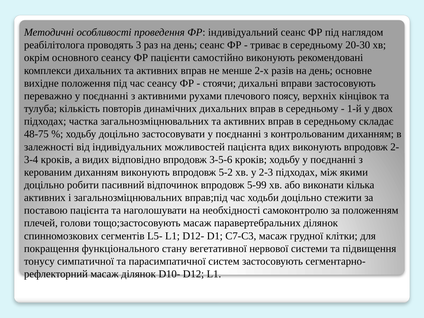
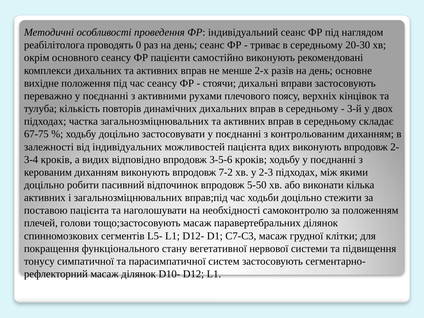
3: 3 -> 0 (139, 45)
1-й: 1-й -> 3-й (354, 109)
48-75: 48-75 -> 67-75 (36, 134)
5-2: 5-2 -> 7-2 (226, 172)
5-99: 5-99 -> 5-50 (257, 185)
